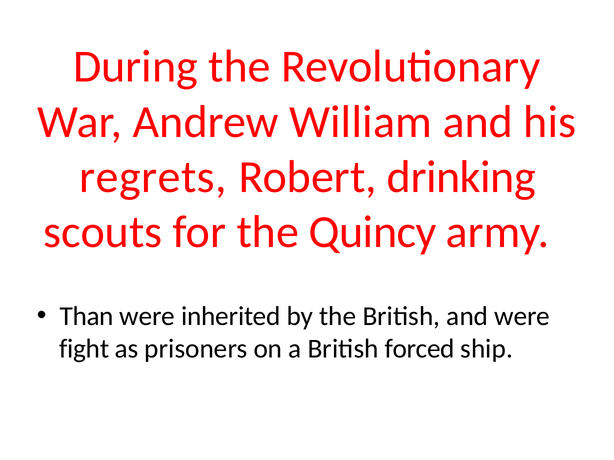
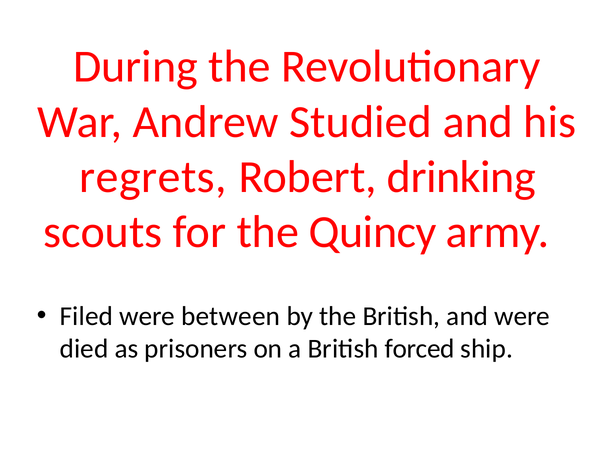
William: William -> Studied (361, 122)
Than: Than -> Filed (87, 316)
inherited: inherited -> between (231, 316)
fight: fight -> died (84, 349)
